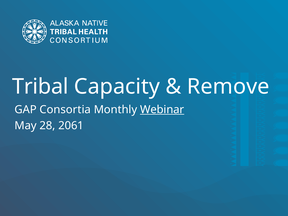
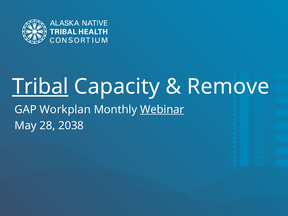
Tribal underline: none -> present (40, 87)
Consortia: Consortia -> Workplan (65, 110)
2061: 2061 -> 2038 (71, 126)
